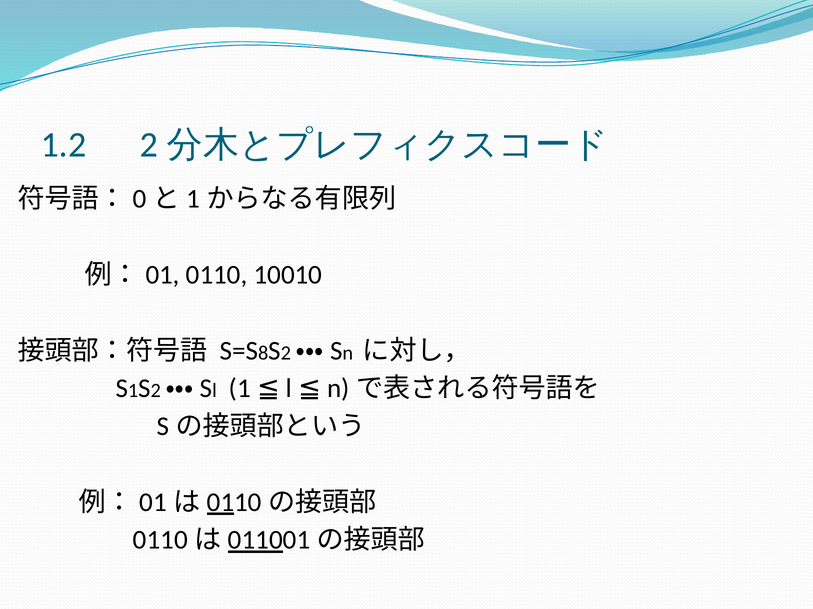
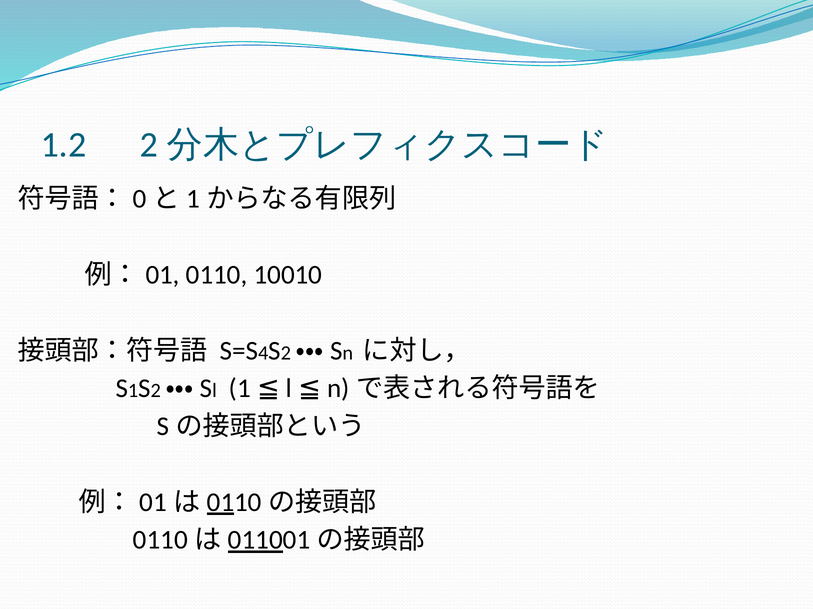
8: 8 -> 4 (263, 353)
